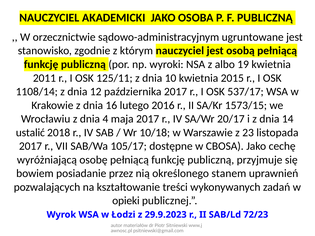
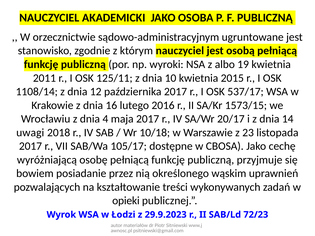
ustalić: ustalić -> uwagi (30, 133)
stanem: stanem -> wąskim (229, 174)
